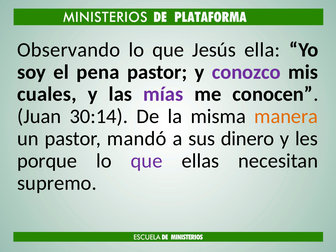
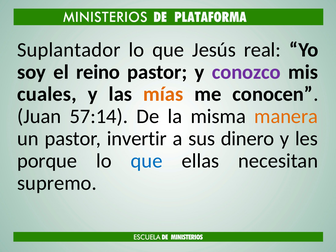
Observando: Observando -> Suplantador (69, 50)
ella: ella -> real (262, 50)
pena: pena -> reino (98, 72)
mías colour: purple -> orange (163, 94)
30:14: 30:14 -> 57:14 (99, 116)
mandó: mandó -> invertir (137, 139)
que colour: purple -> blue (147, 161)
